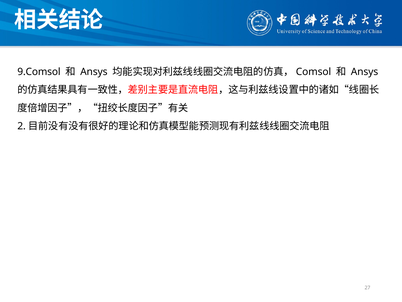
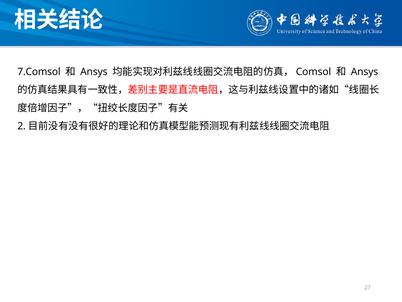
9.Comsol: 9.Comsol -> 7.Comsol (39, 72)
